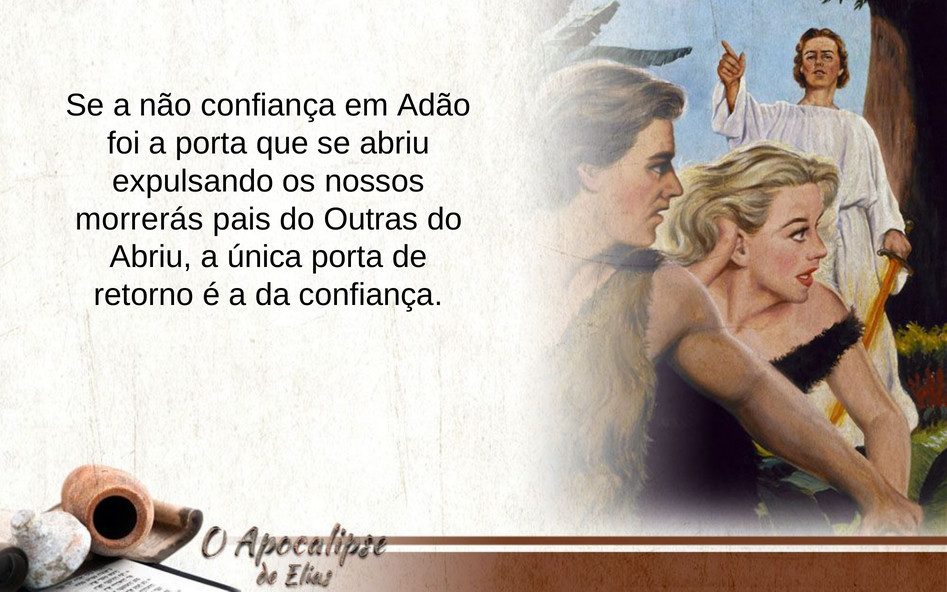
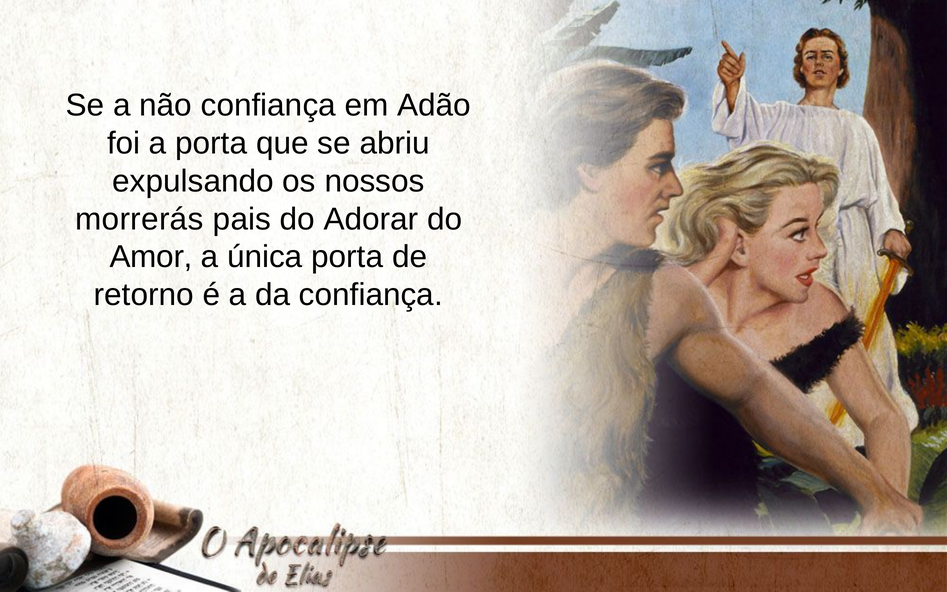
Outras: Outras -> Adorar (371, 219)
Abriu: Abriu -> Amor (151, 257)
